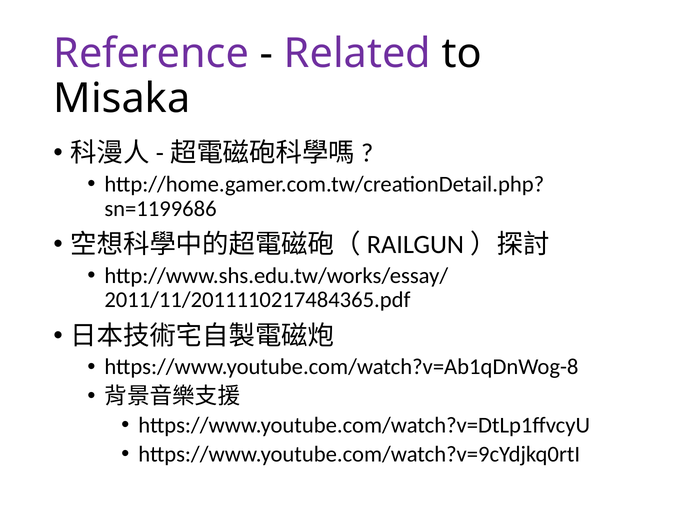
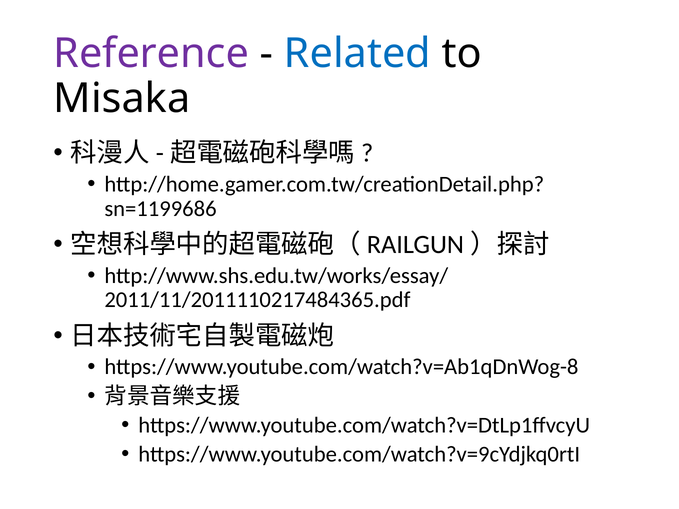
Related colour: purple -> blue (357, 54)
